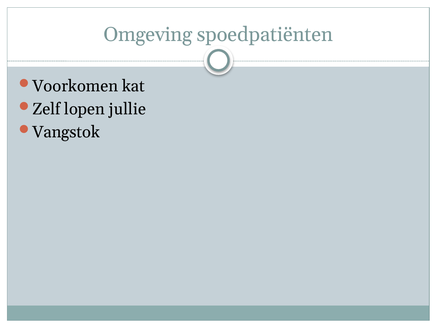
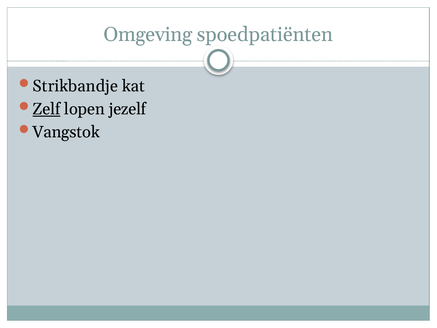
Voorkomen: Voorkomen -> Strikbandje (75, 86)
Zelf underline: none -> present (47, 109)
jullie: jullie -> jezelf (128, 109)
